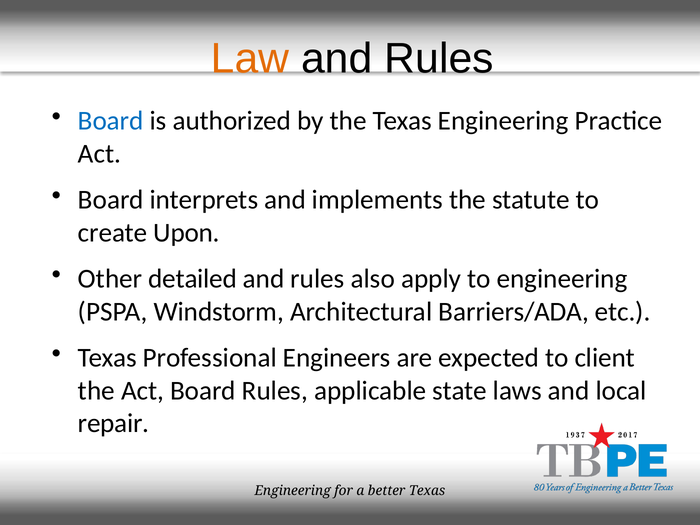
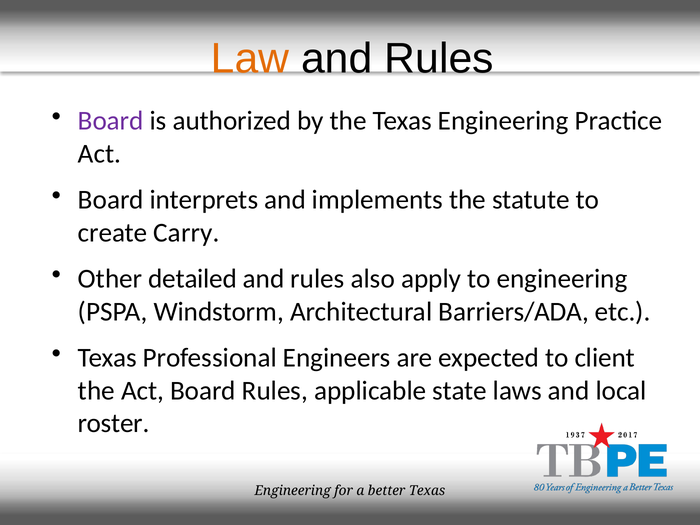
Board colour: blue -> purple (111, 121)
Upon: Upon -> Carry (186, 233)
repair: repair -> roster (114, 423)
